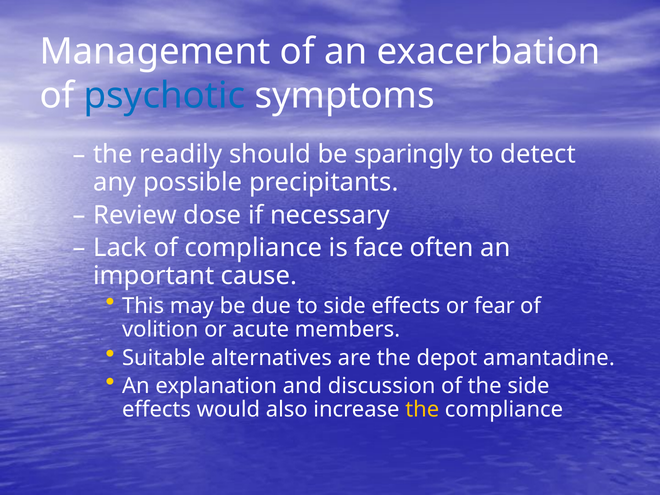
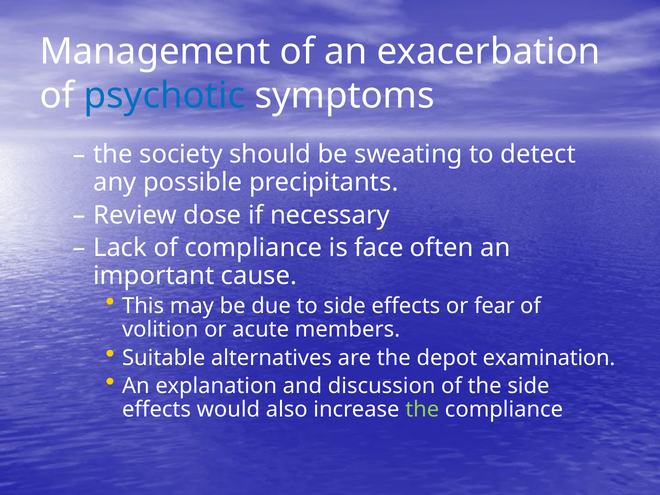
readily: readily -> society (181, 155)
sparingly: sparingly -> sweating (408, 155)
amantadine: amantadine -> examination (549, 358)
the colour: yellow -> light green (422, 410)
